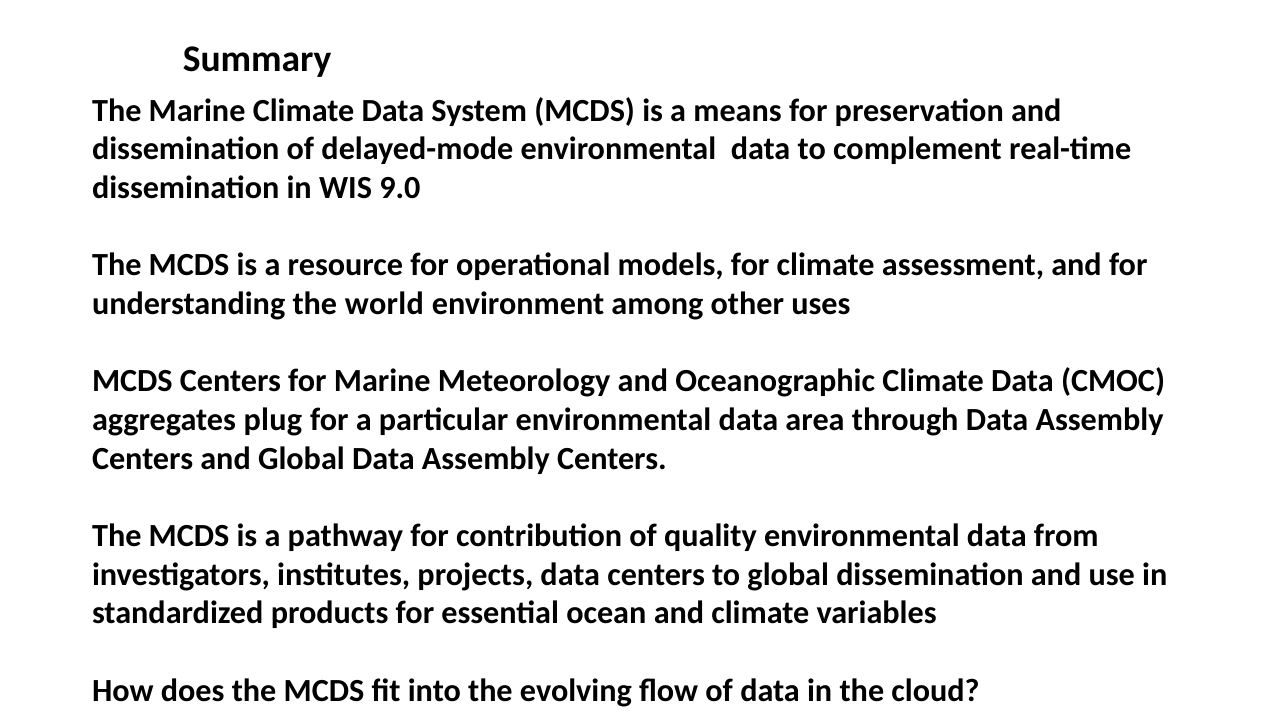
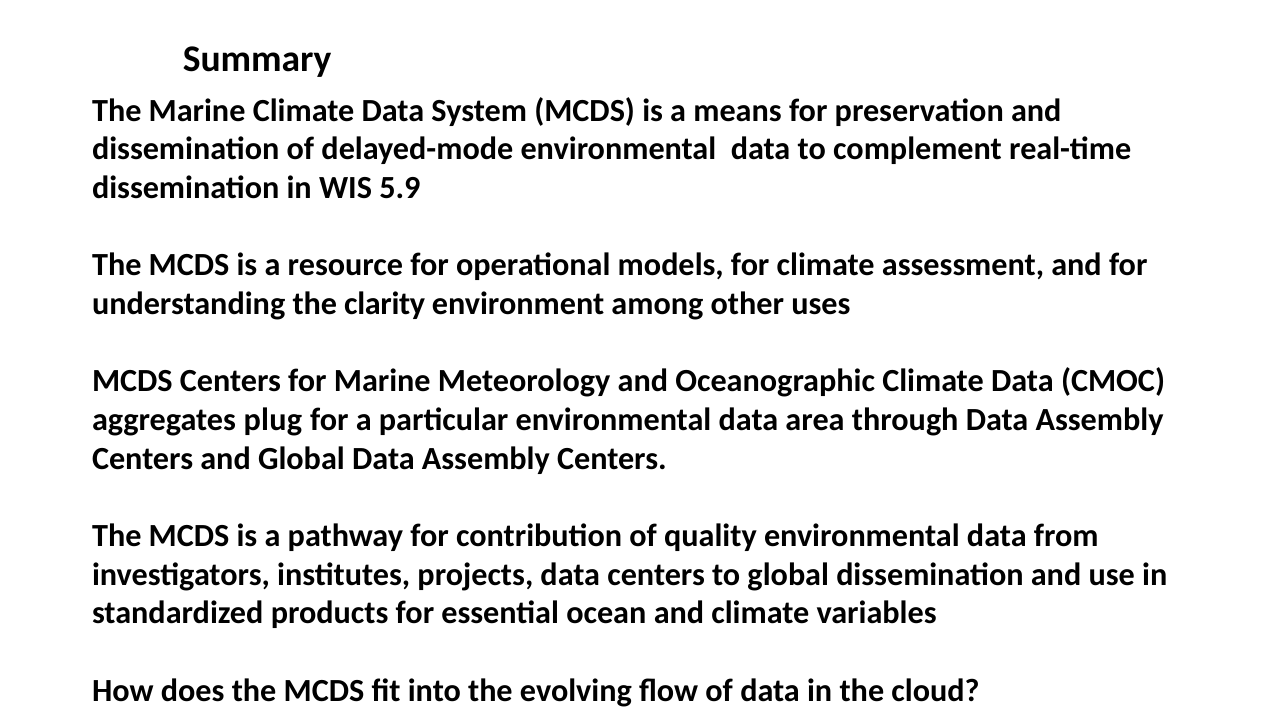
9.0: 9.0 -> 5.9 (400, 188)
world: world -> clarity (385, 304)
